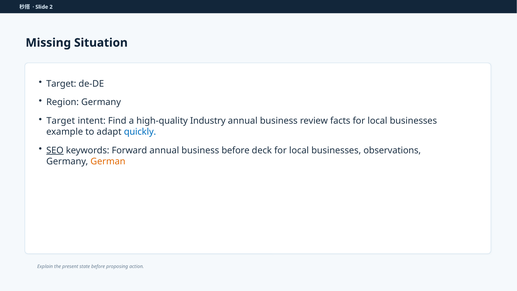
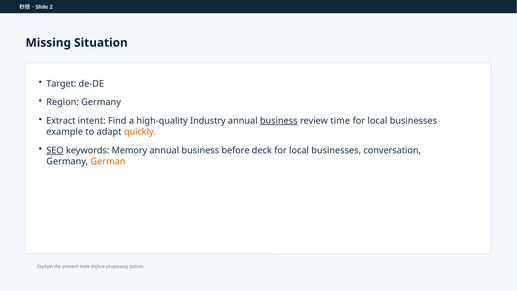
Target: Target -> Extract (61, 121)
business underline: none -> present (279, 121)
facts: facts -> time (340, 121)
quickly colour: blue -> orange (140, 132)
Forward: Forward -> Memory (129, 150)
observations: observations -> conversation (392, 150)
